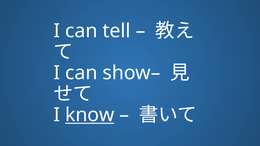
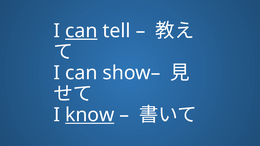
can underline: none -> present (81, 31)
